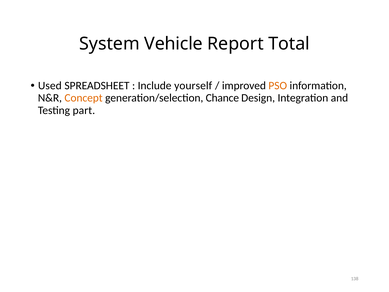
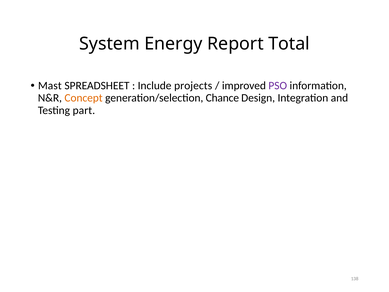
Vehicle: Vehicle -> Energy (173, 44)
Used: Used -> Mast (50, 86)
yourself: yourself -> projects (193, 86)
PSO colour: orange -> purple (278, 86)
